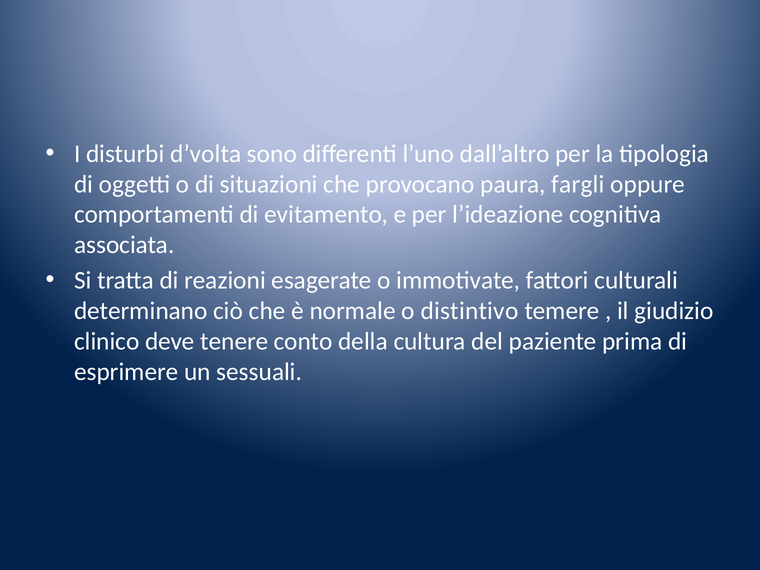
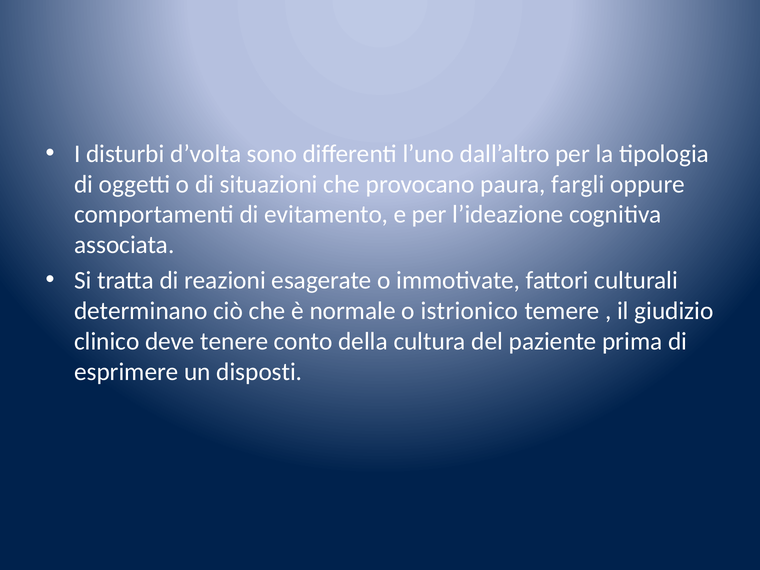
distintivo: distintivo -> istrionico (470, 311)
sessuali: sessuali -> disposti (259, 372)
